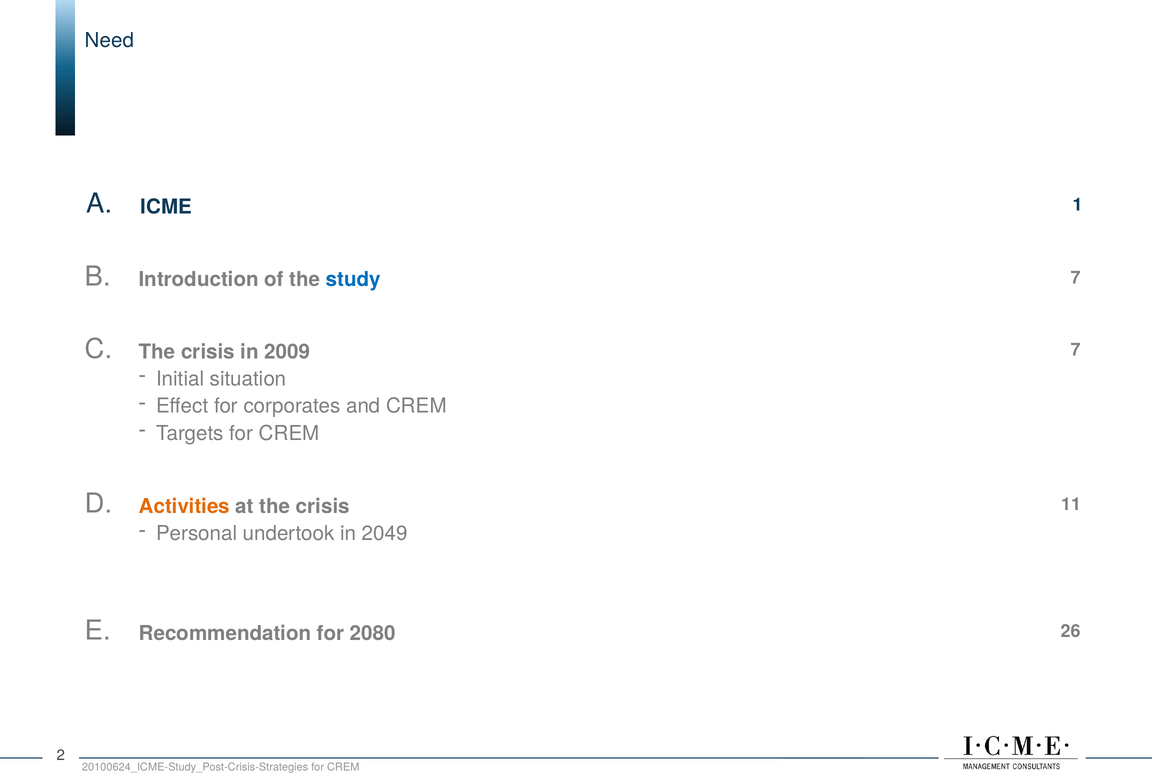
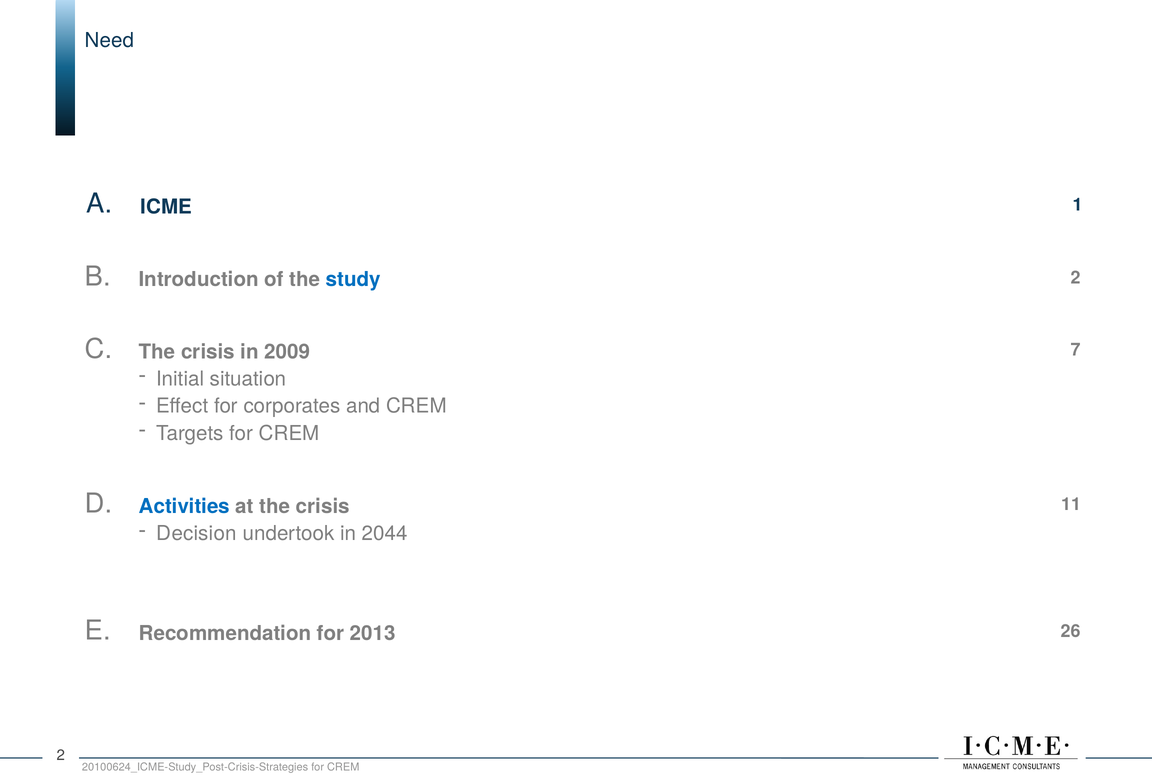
B 7: 7 -> 2 (1076, 278)
Activities colour: orange -> blue (184, 506)
Personal: Personal -> Decision (197, 533)
2049: 2049 -> 2044 (385, 533)
2080: 2080 -> 2013 (373, 633)
